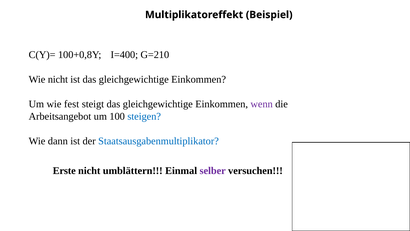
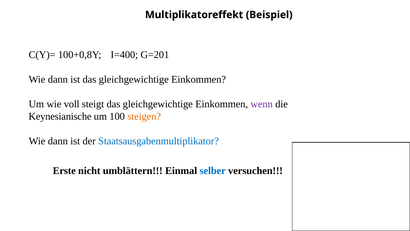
G=210: G=210 -> G=201 (155, 55)
nicht: nicht -> dann (58, 79)
fest: fest -> voll (72, 104)
Arbeitsangebot: Arbeitsangebot -> Keynesianische (60, 116)
steigen colour: blue -> orange (144, 116)
selber colour: purple -> blue (213, 171)
